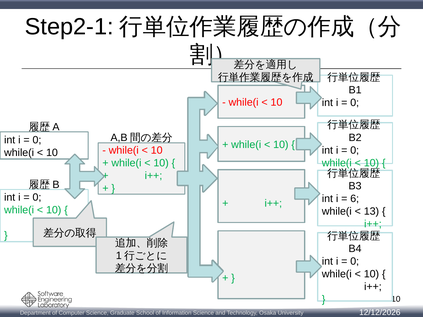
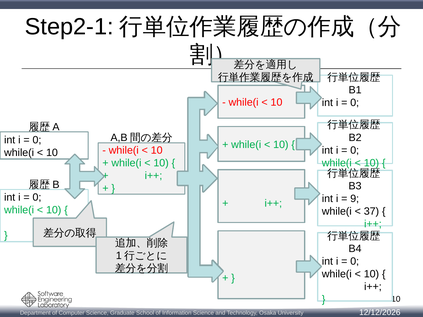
6: 6 -> 9 (355, 199)
13: 13 -> 37 (371, 212)
